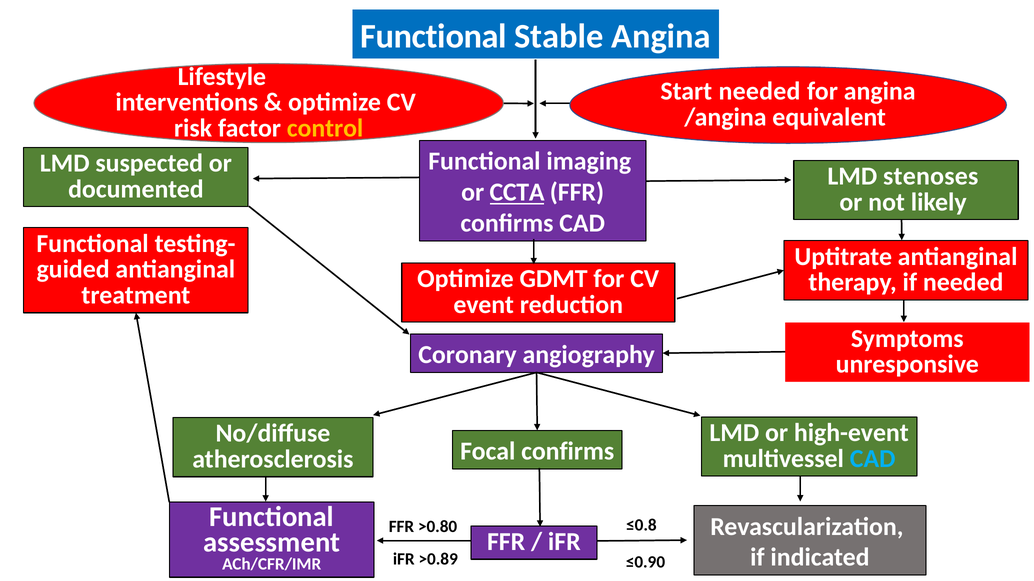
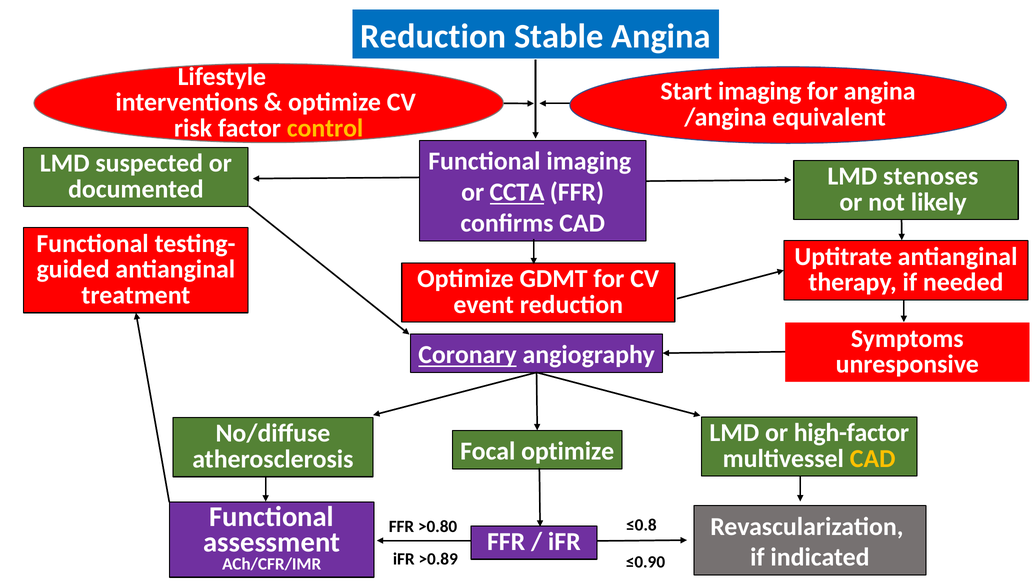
Functional: Functional -> Reduction (433, 36)
Start needed: needed -> imaging (760, 91)
Coronary underline: none -> present (468, 355)
high-event: high-event -> high-factor (851, 433)
Focal confirms: confirms -> optimize (568, 452)
CAD colour: light blue -> yellow (873, 459)
